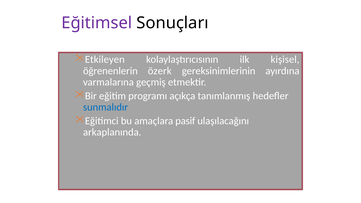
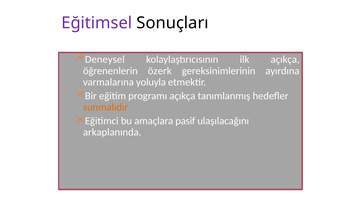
Etkileyen: Etkileyen -> Deneysel (105, 60)
ilk kişisel: kişisel -> açıkça (285, 60)
geçmiş: geçmiş -> yoluyla (151, 82)
sunmalıdır colour: blue -> orange (106, 107)
